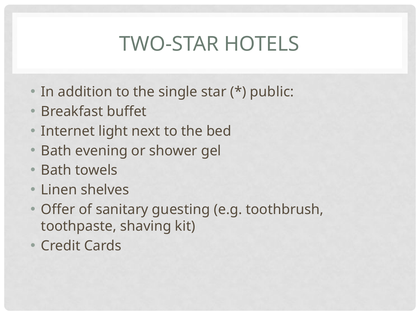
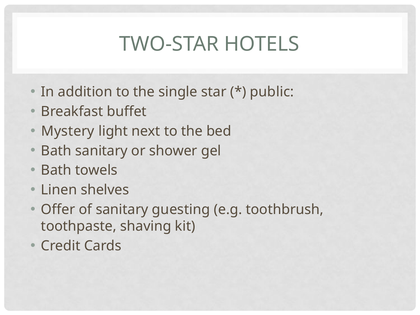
Internet: Internet -> Mystery (68, 131)
Bath evening: evening -> sanitary (101, 151)
